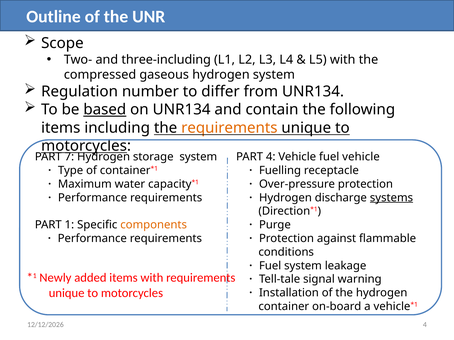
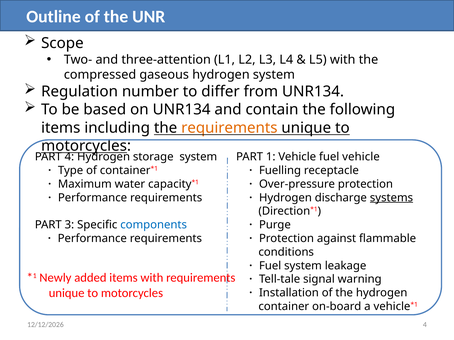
three-including: three-including -> three-attention (166, 60)
based underline: present -> none (105, 110)
PART 7: 7 -> 4 (69, 157)
PART 4: 4 -> 1 (271, 157)
1: 1 -> 3 (69, 225)
components colour: orange -> blue (154, 225)
